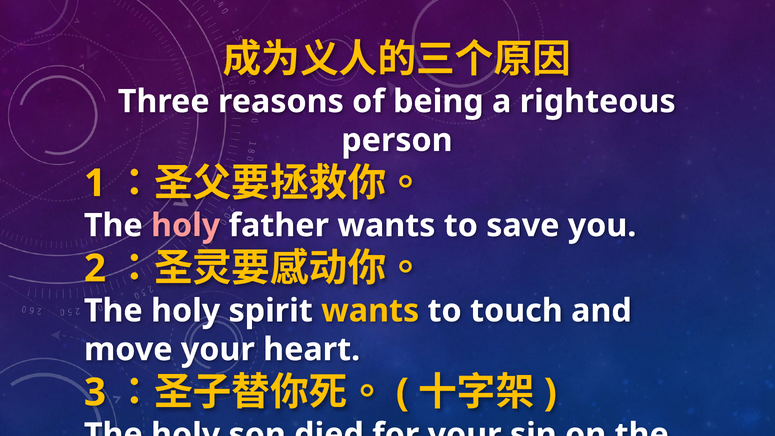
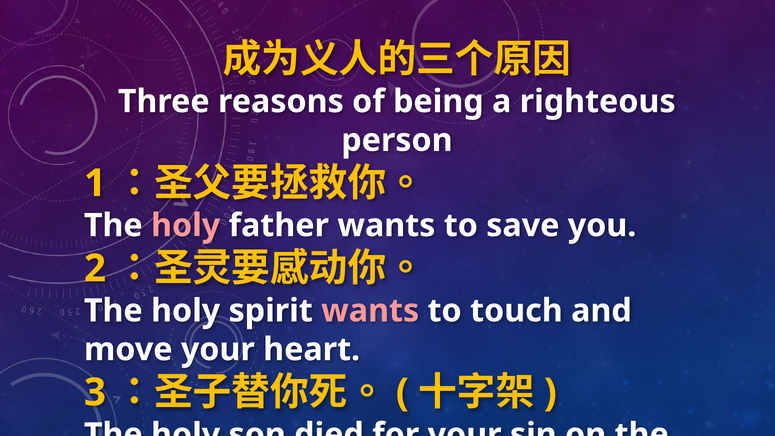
wants colour: yellow -> pink (370, 311)
